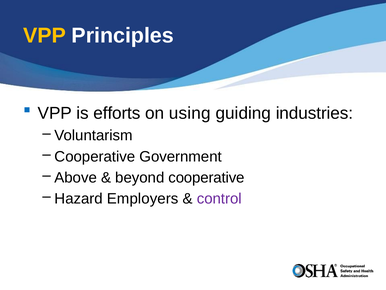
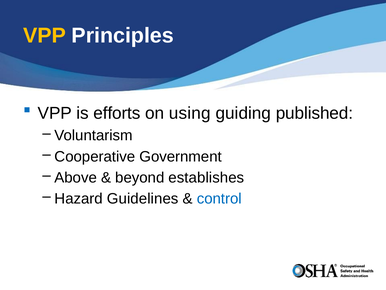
industries: industries -> published (314, 113)
beyond cooperative: cooperative -> establishes (206, 177)
Employers: Employers -> Guidelines (143, 198)
control colour: purple -> blue (219, 198)
